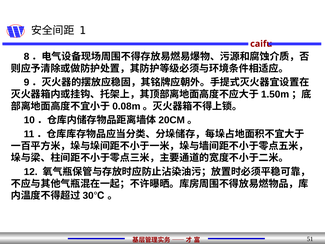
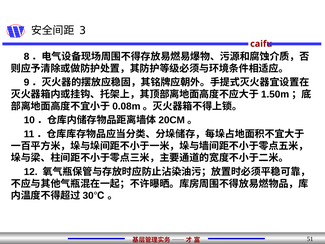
1: 1 -> 3 (83, 31)
